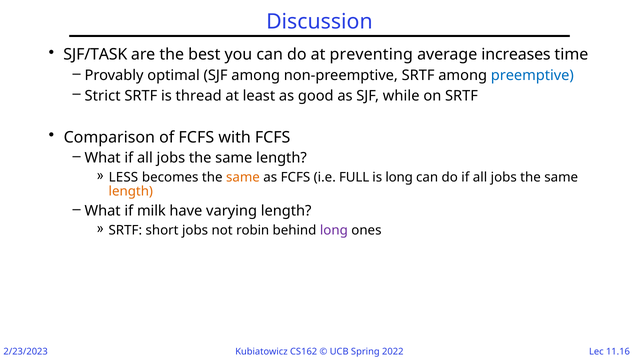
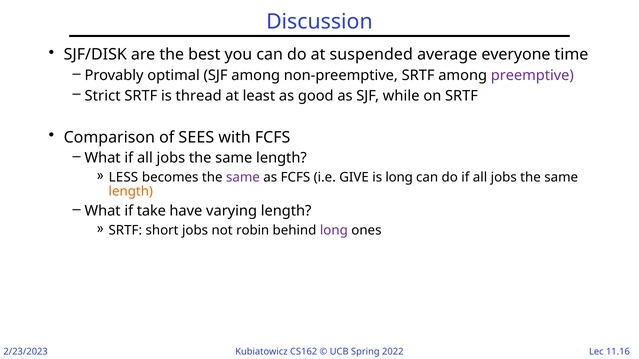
SJF/TASK: SJF/TASK -> SJF/DISK (95, 55)
preventing: preventing -> suspended (371, 55)
increases: increases -> everyone (516, 55)
preemptive colour: blue -> purple (532, 76)
of FCFS: FCFS -> SEES (196, 137)
same colour: orange -> purple (243, 177)
FULL: FULL -> GIVE (354, 177)
milk: milk -> take (151, 211)
